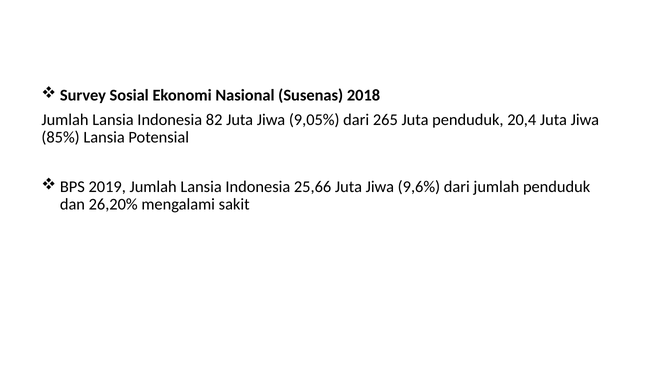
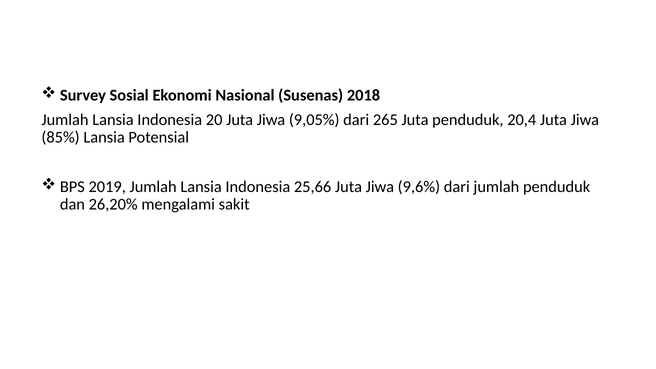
82: 82 -> 20 (214, 120)
